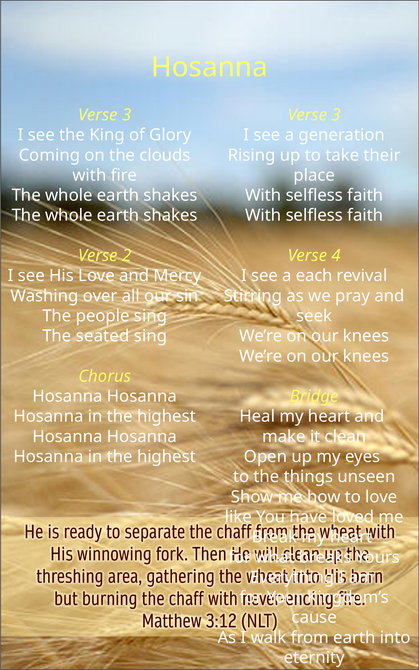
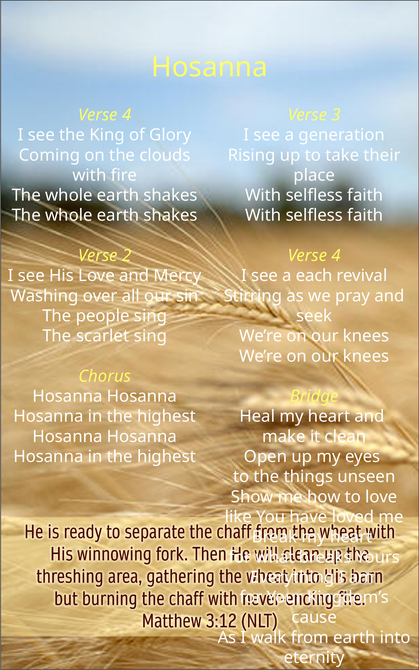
3: 3 -> 4 (127, 115)
seated: seated -> scarlet (103, 336)
